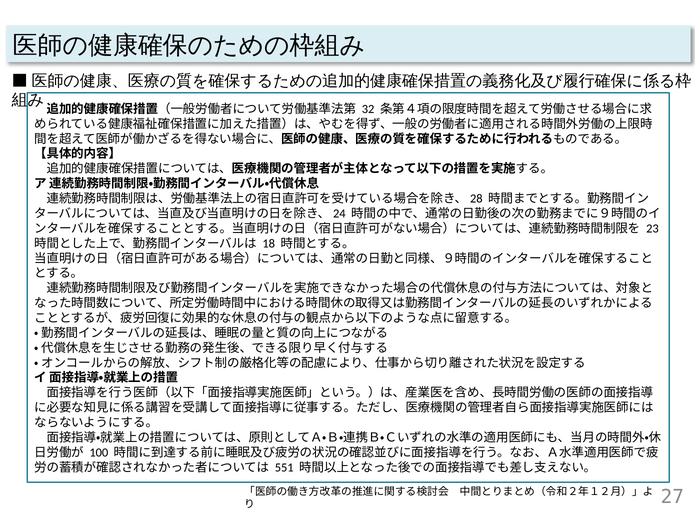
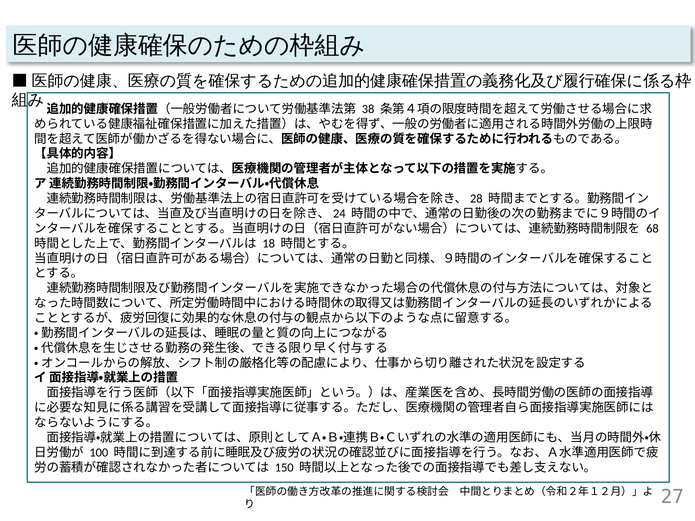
32: 32 -> 38 (368, 109)
23: 23 -> 68 (652, 229)
551: 551 -> 150 (284, 468)
